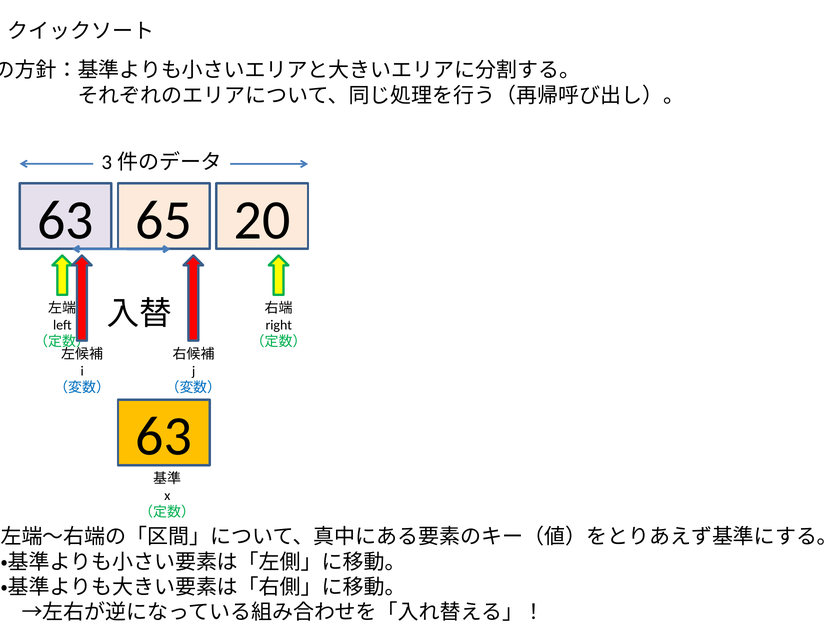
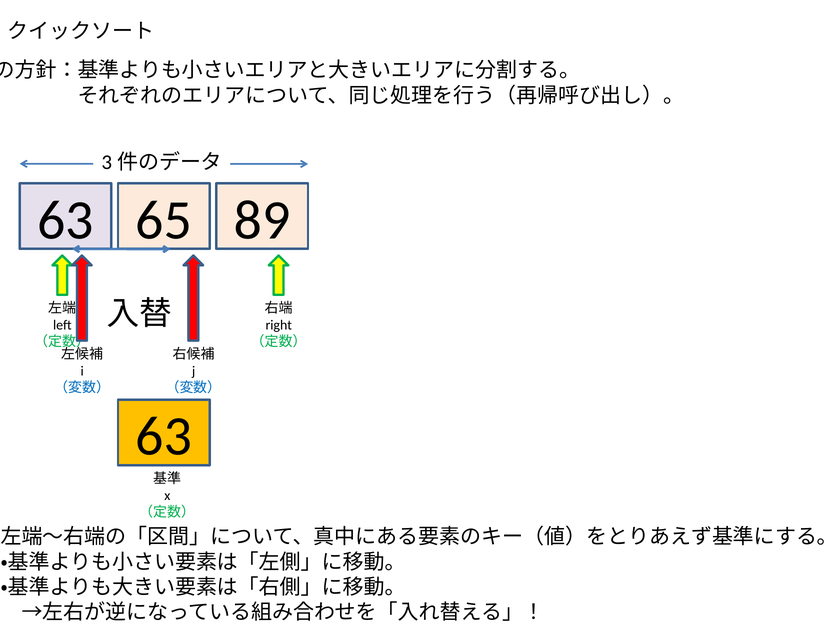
20: 20 -> 89 (262, 220)
